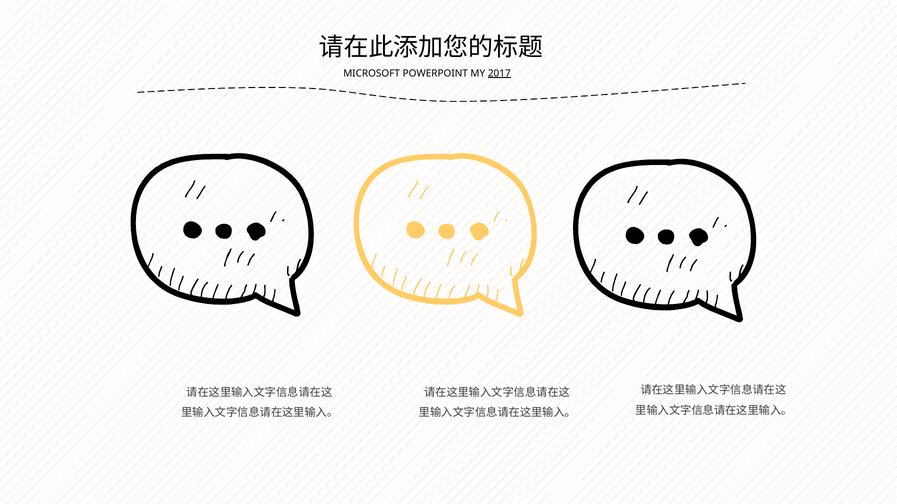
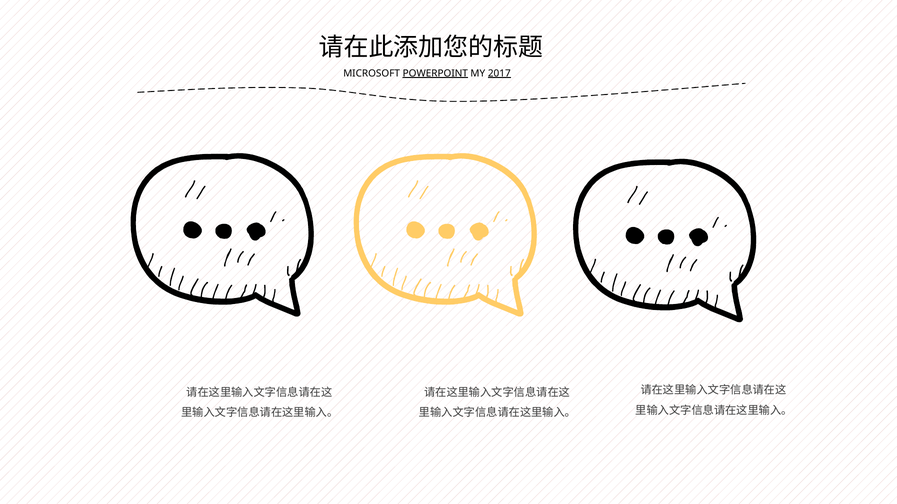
POWERPOINT underline: none -> present (435, 73)
